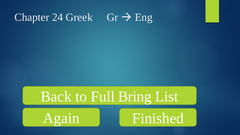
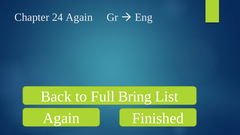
24 Greek: Greek -> Again (79, 17)
